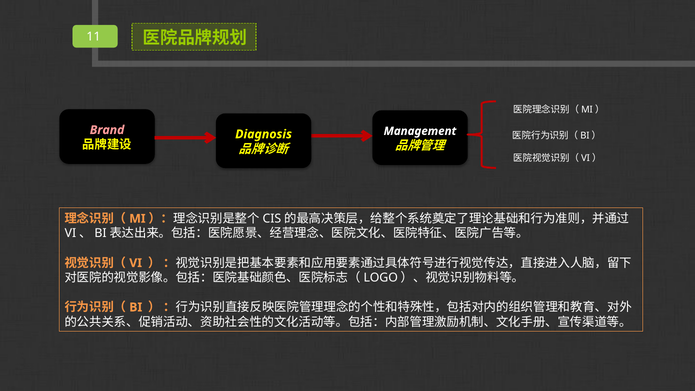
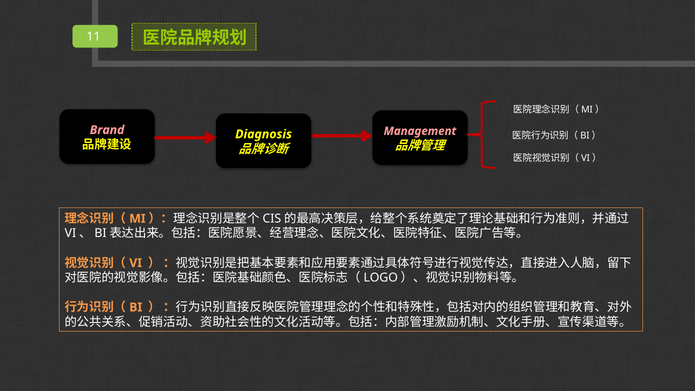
Management colour: white -> pink (420, 131)
